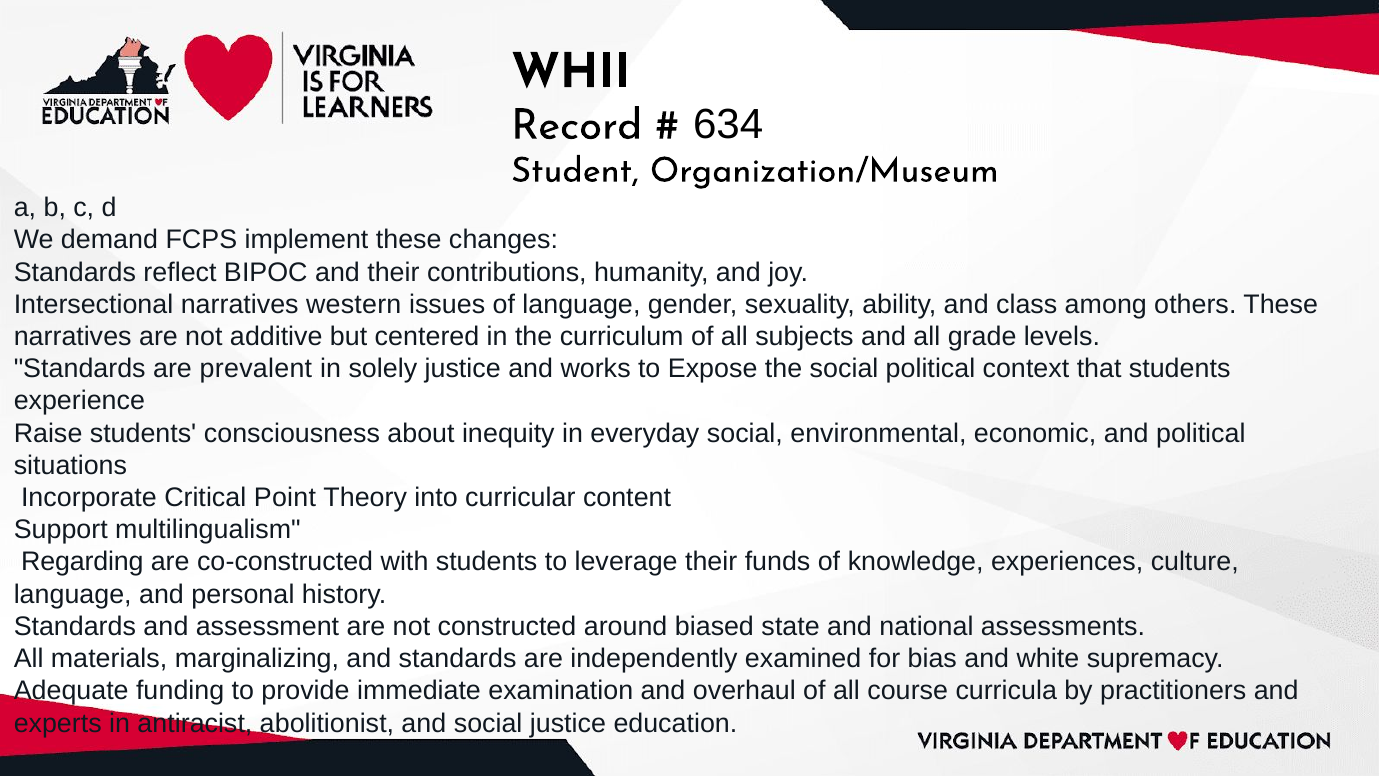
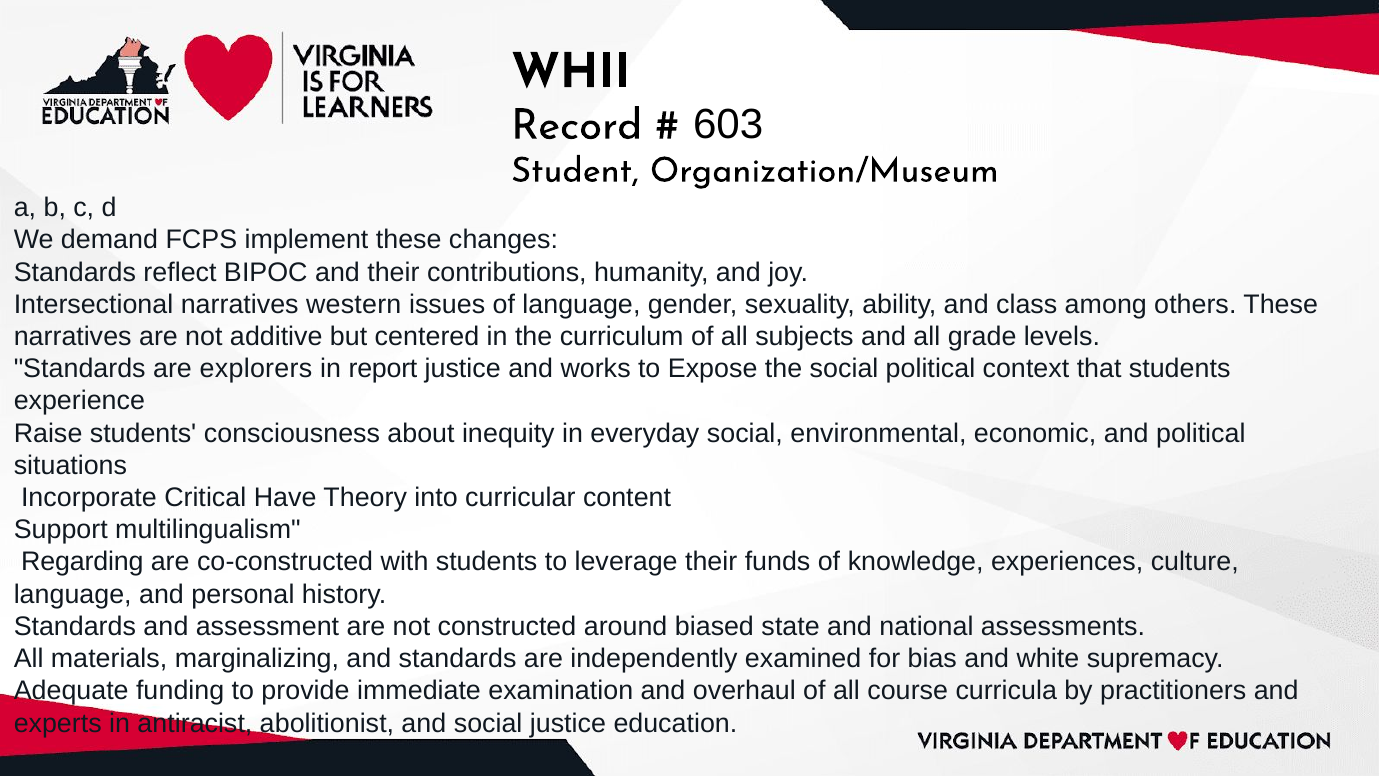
634: 634 -> 603 (728, 125)
prevalent: prevalent -> explorers (256, 369)
solely: solely -> report (383, 369)
Point: Point -> Have (285, 498)
